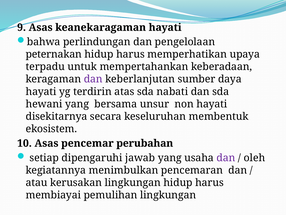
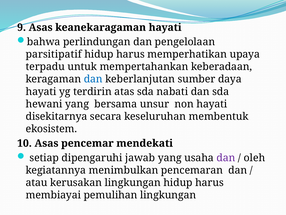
peternakan: peternakan -> parsitipatif (54, 54)
dan colour: purple -> blue (93, 79)
perubahan: perubahan -> mendekati (145, 143)
